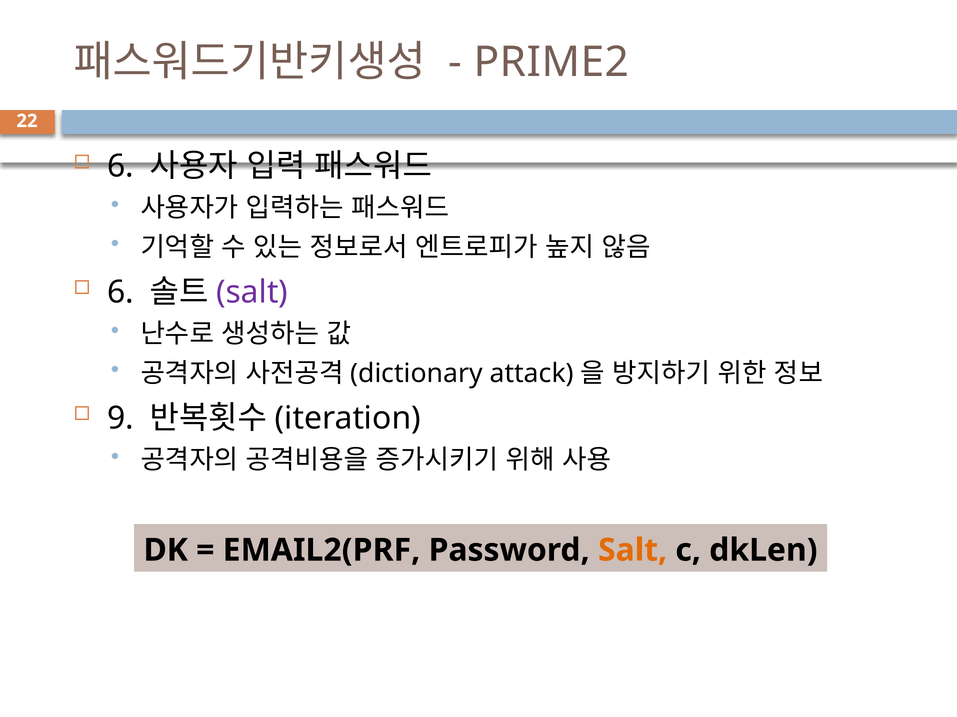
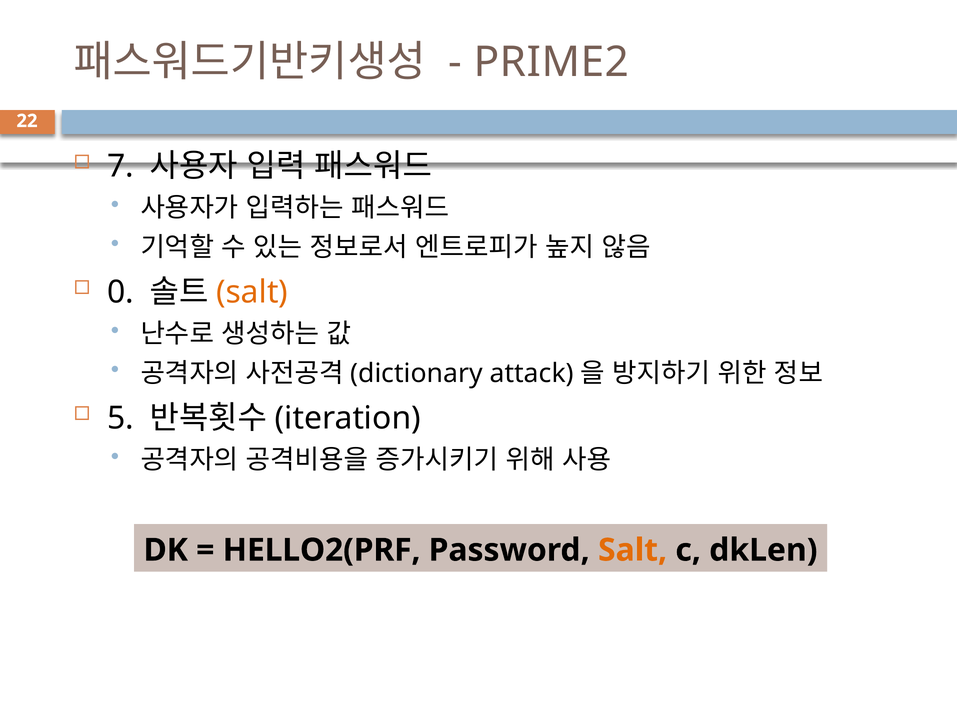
6: 6 -> 7 (120, 166)
6: 6 -> 0 (120, 292)
salt colour: purple -> orange (252, 292)
9: 9 -> 5 (120, 418)
EMAIL2(PRF: EMAIL2(PRF -> HELLO2(PRF (322, 551)
